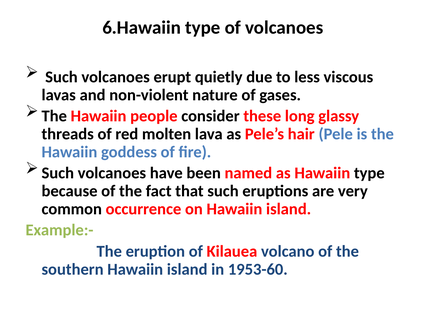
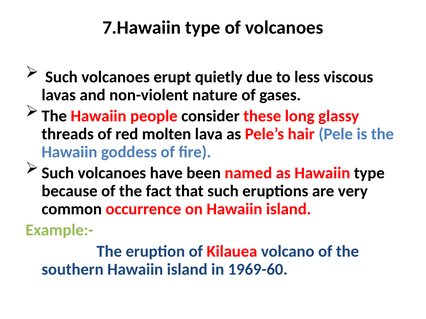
6.Hawaiin: 6.Hawaiin -> 7.Hawaiin (142, 28)
1953-60: 1953-60 -> 1969-60 (258, 270)
